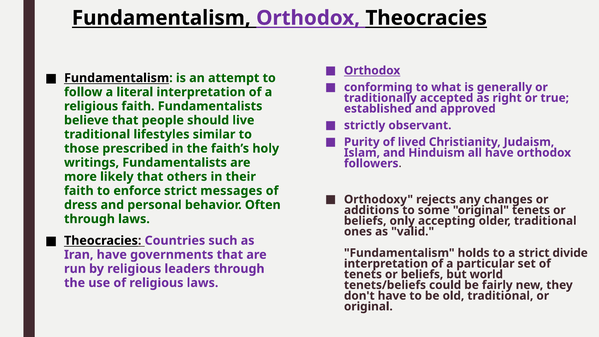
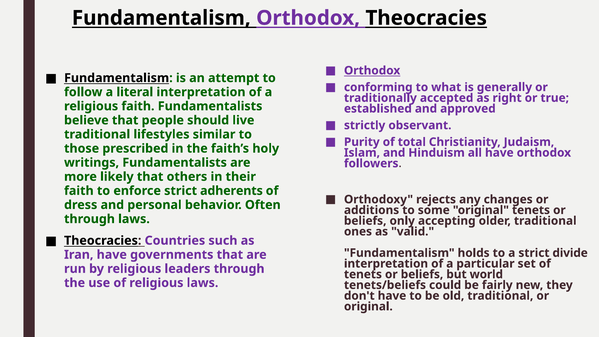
lived: lived -> total (412, 142)
messages: messages -> adherents (231, 191)
